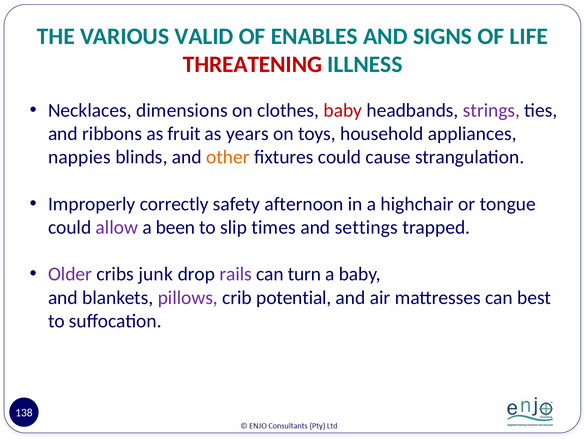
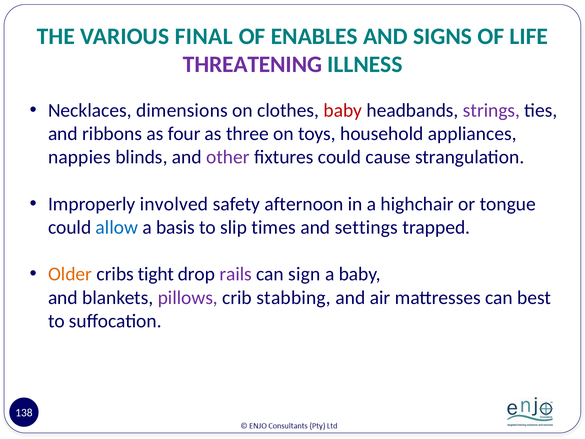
VALID: VALID -> FINAL (204, 36)
THREATENING colour: red -> purple (252, 64)
fruit: fruit -> four (184, 134)
years: years -> three (247, 134)
other colour: orange -> purple (228, 157)
correctly: correctly -> involved (174, 204)
allow colour: purple -> blue (117, 227)
been: been -> basis (176, 227)
Older colour: purple -> orange (70, 274)
junk: junk -> tight (156, 274)
turn: turn -> sign (304, 274)
potential: potential -> stabbing (294, 297)
